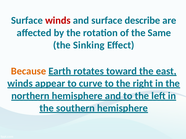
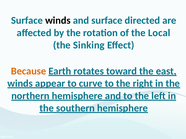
winds colour: red -> black (58, 20)
describe: describe -> directed (142, 20)
Same: Same -> Local (159, 33)
